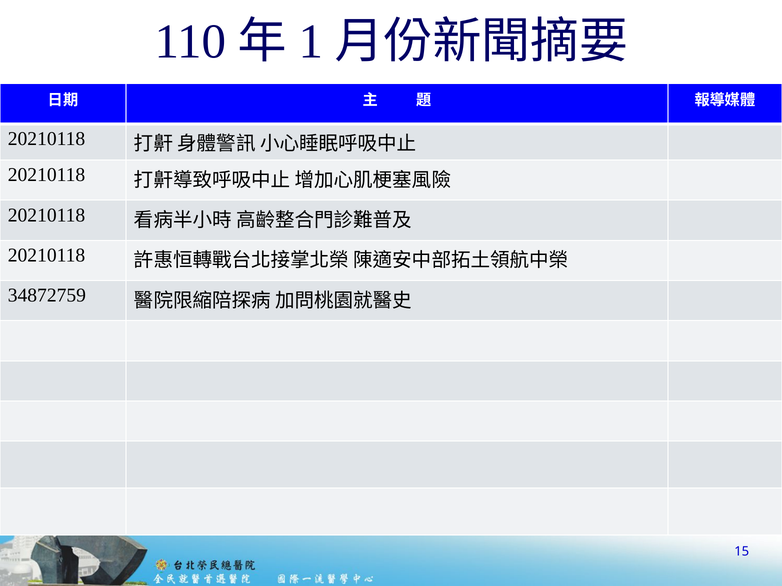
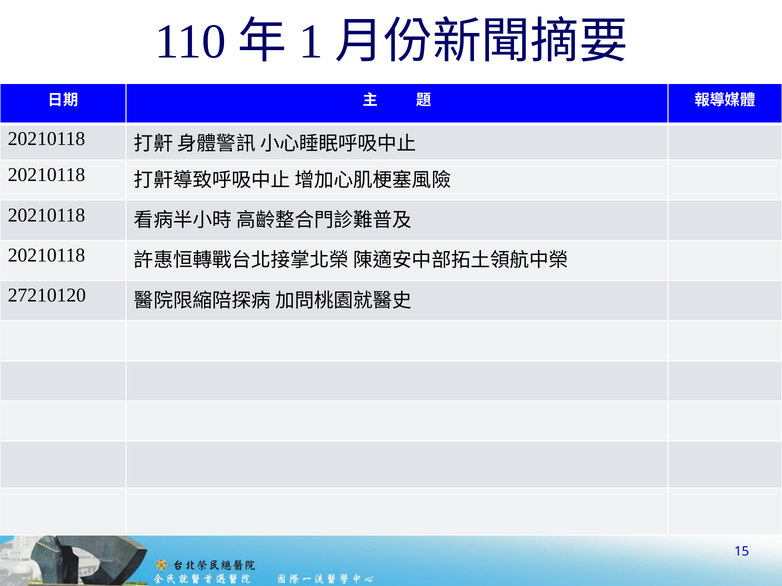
34872759: 34872759 -> 27210120 (47, 296)
